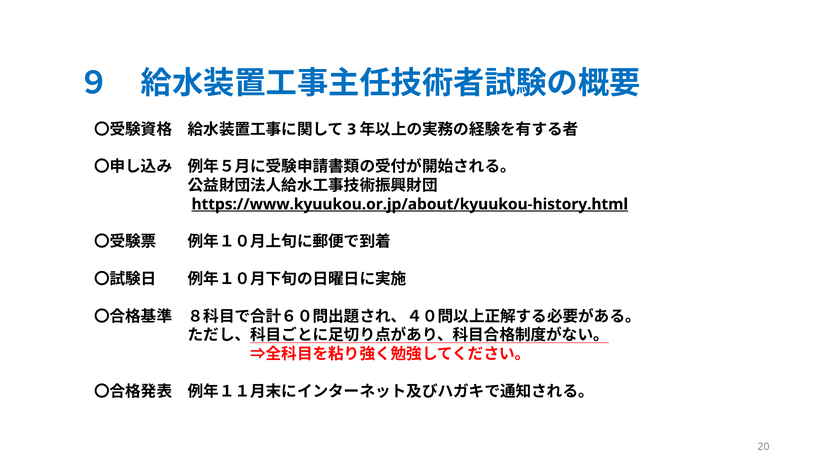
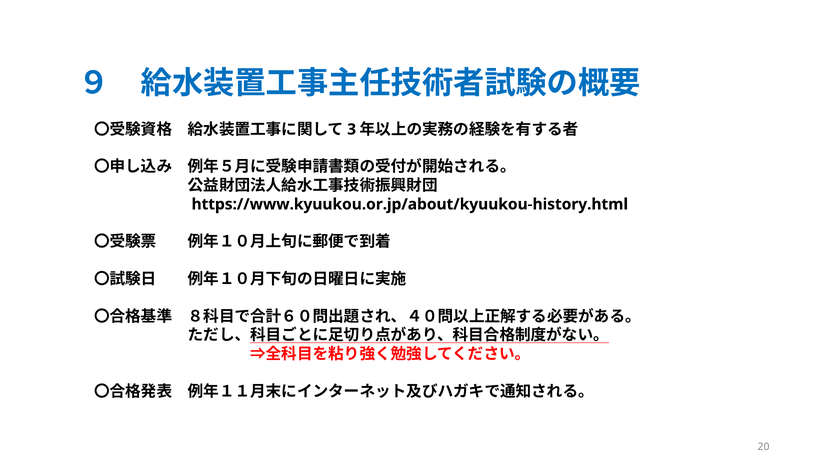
https://www.kyuukou.or.jp/about/kyuukou-history.html underline: present -> none (410, 205)
